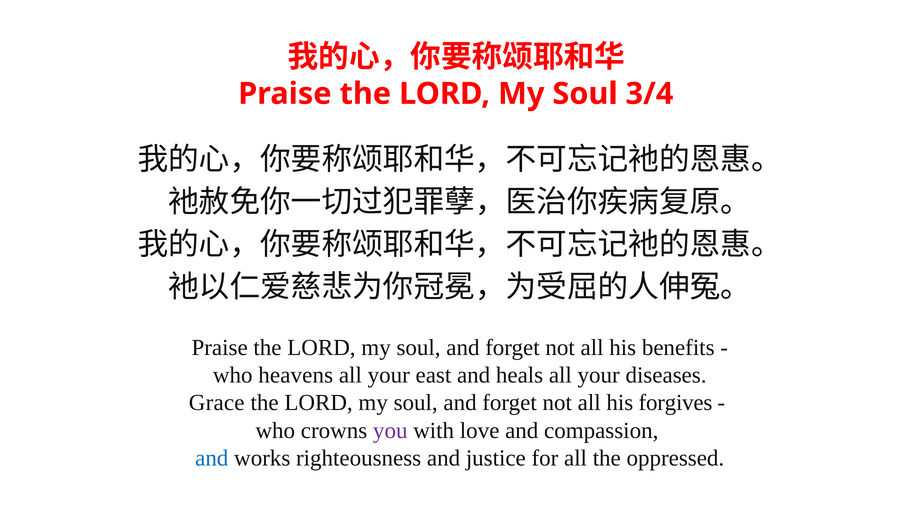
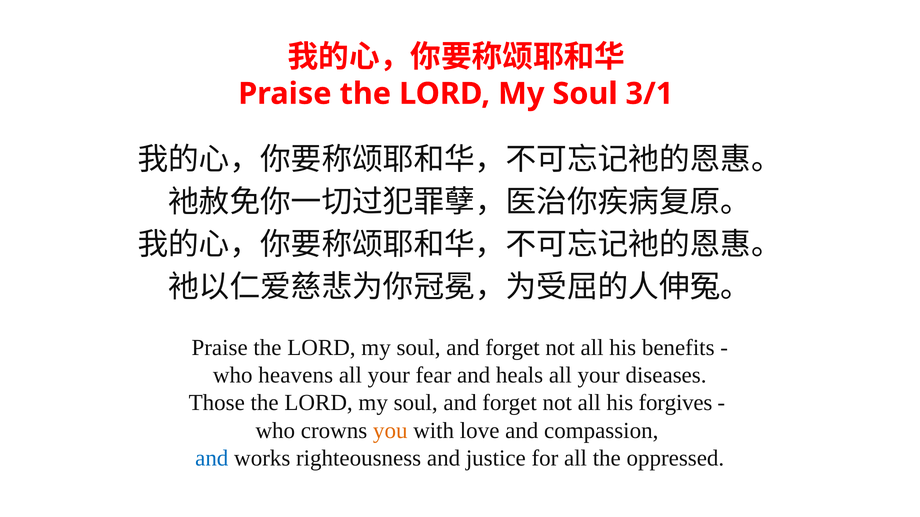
3/4: 3/4 -> 3/1 (649, 94)
east: east -> fear (433, 376)
Grace: Grace -> Those (217, 403)
you colour: purple -> orange (390, 431)
